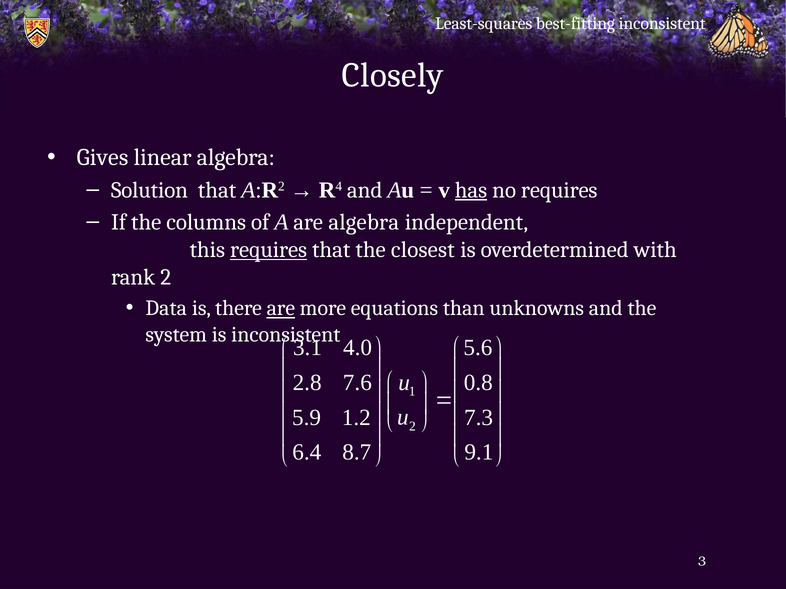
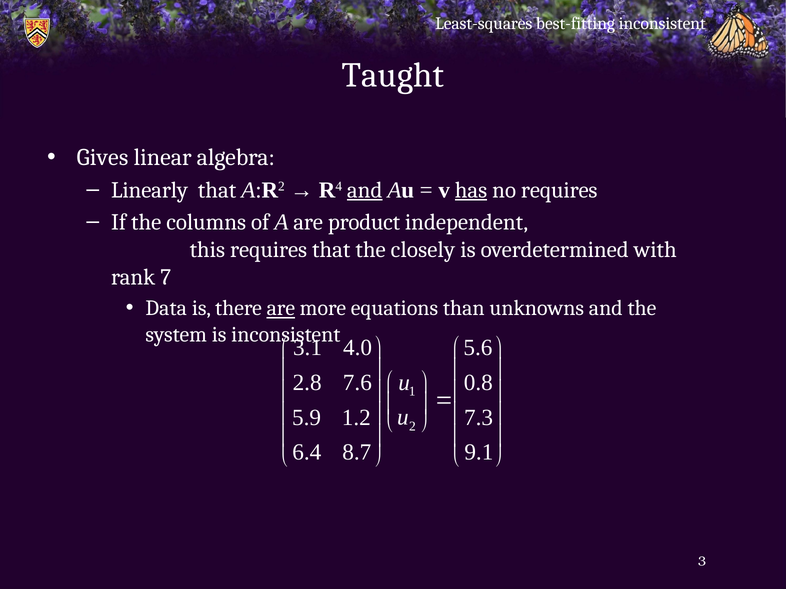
Closely: Closely -> Taught (393, 75)
Solution: Solution -> Linearly (149, 190)
and underline: none -> present (365, 190)
are algebra: algebra -> product (364, 222)
requires underline: present -> none (269, 250)
closest: closest -> closely (423, 250)
rank 2: 2 -> 7 (166, 277)
